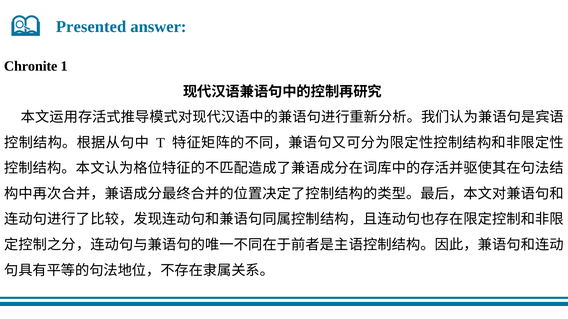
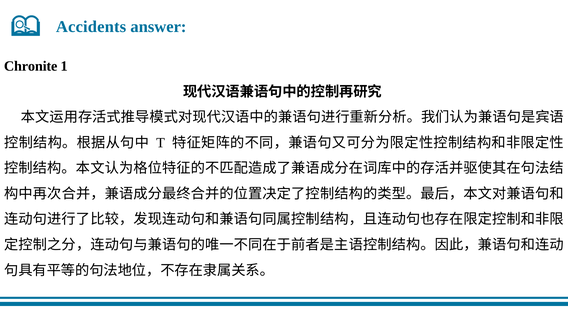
Presented: Presented -> Accidents (91, 27)
